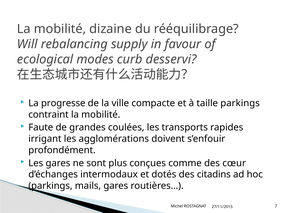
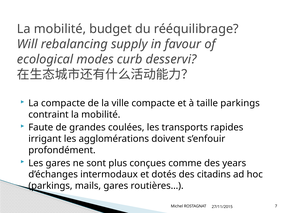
dizaine: dizaine -> budget (111, 29)
La progresse: progresse -> compacte (63, 103)
cœur: cœur -> years (234, 163)
